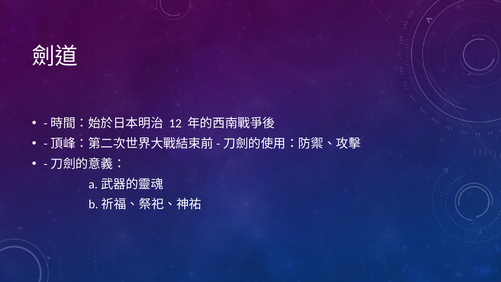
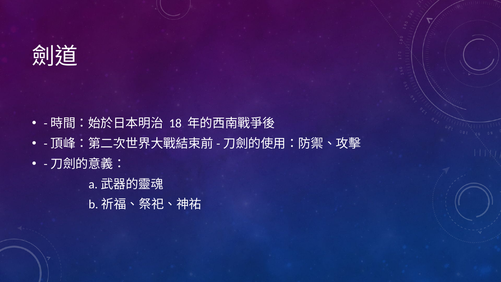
12: 12 -> 18 (175, 123)
